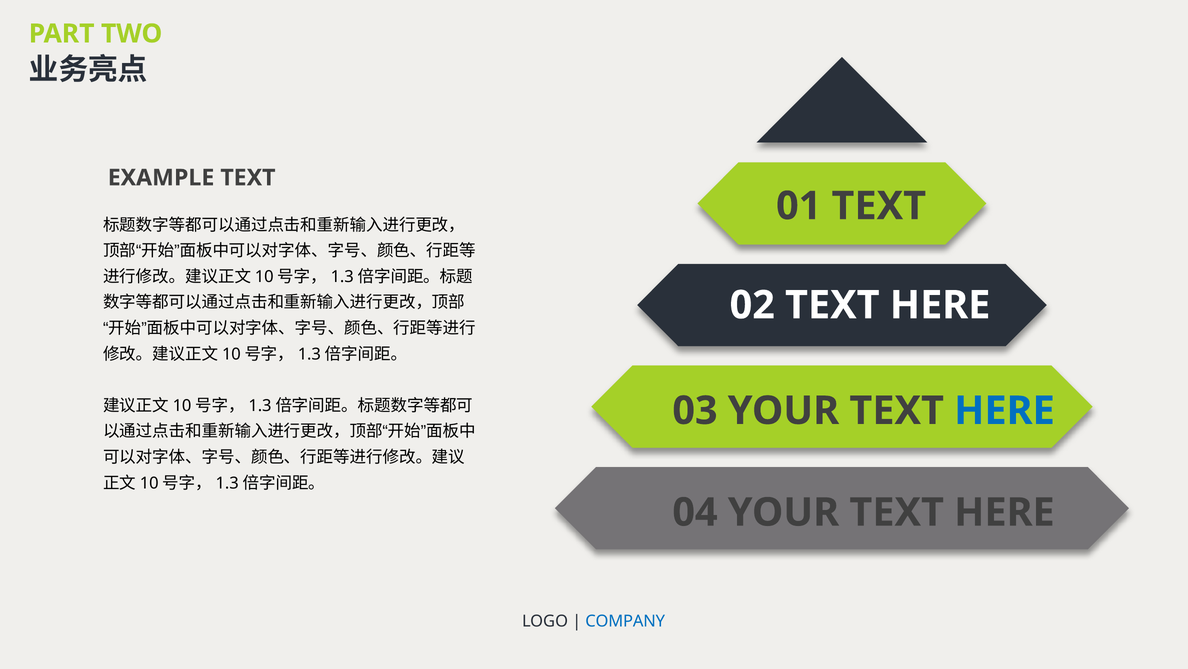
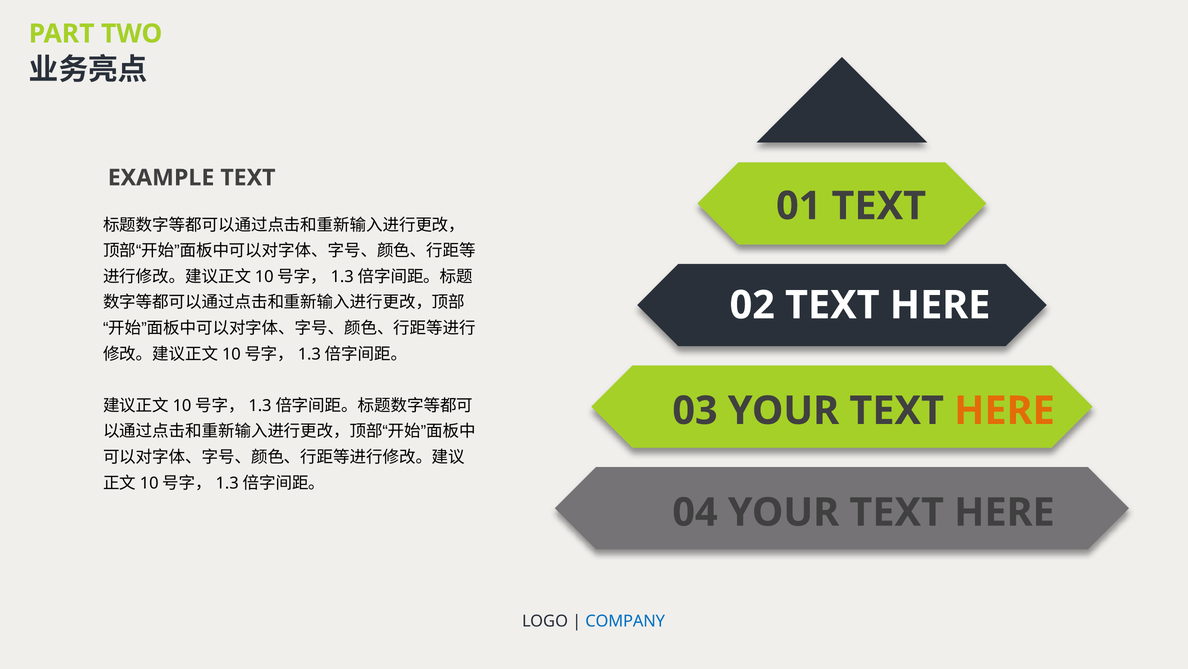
HERE colour: blue -> orange (1004, 410)
